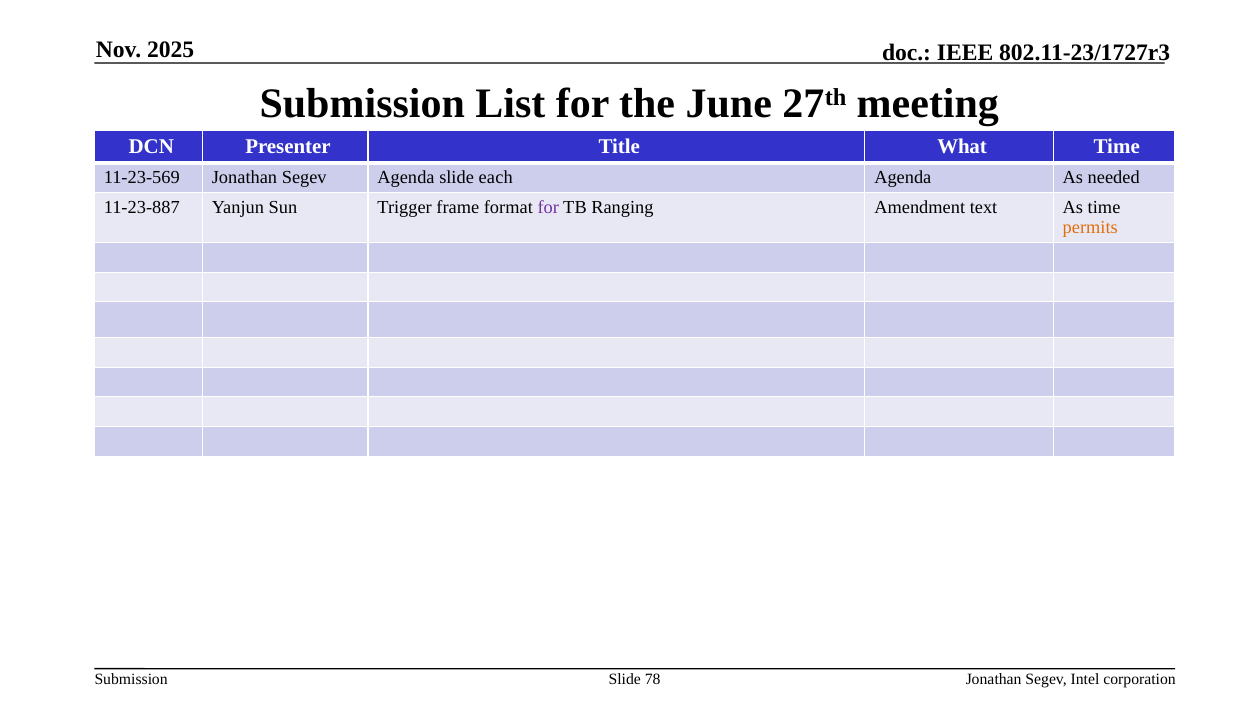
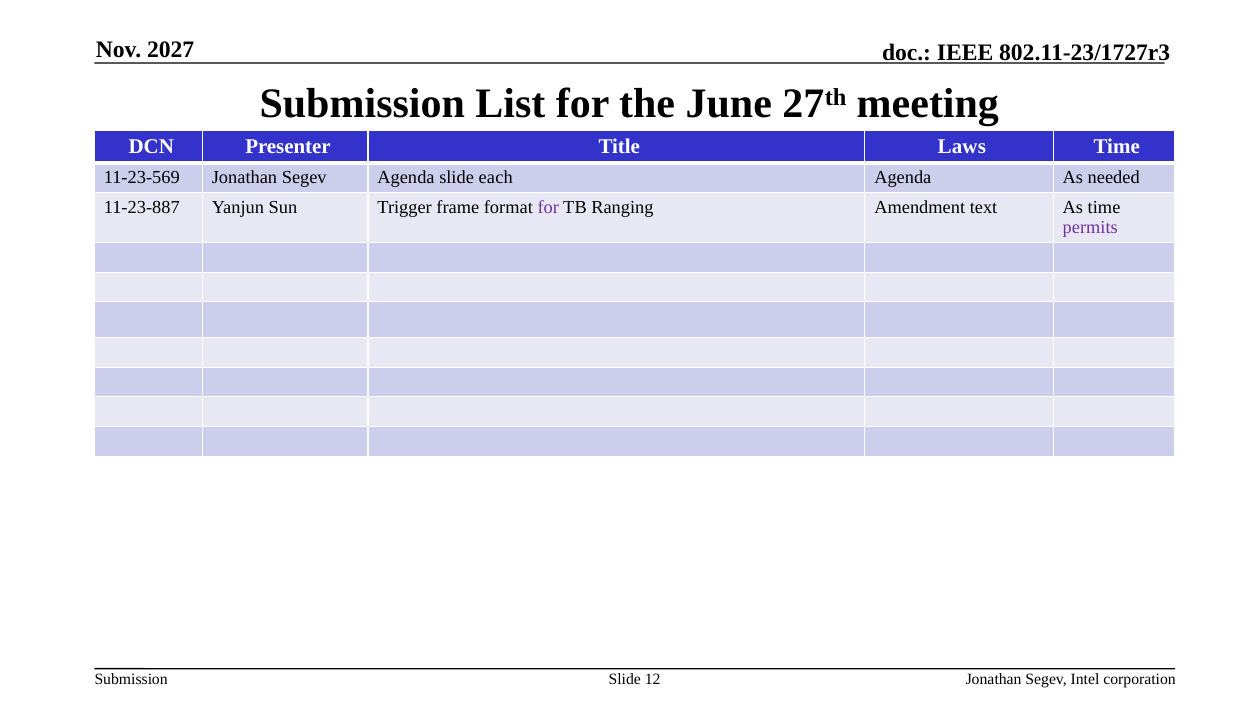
2025: 2025 -> 2027 (171, 50)
What: What -> Laws (962, 147)
permits colour: orange -> purple (1090, 228)
78: 78 -> 12 (653, 679)
